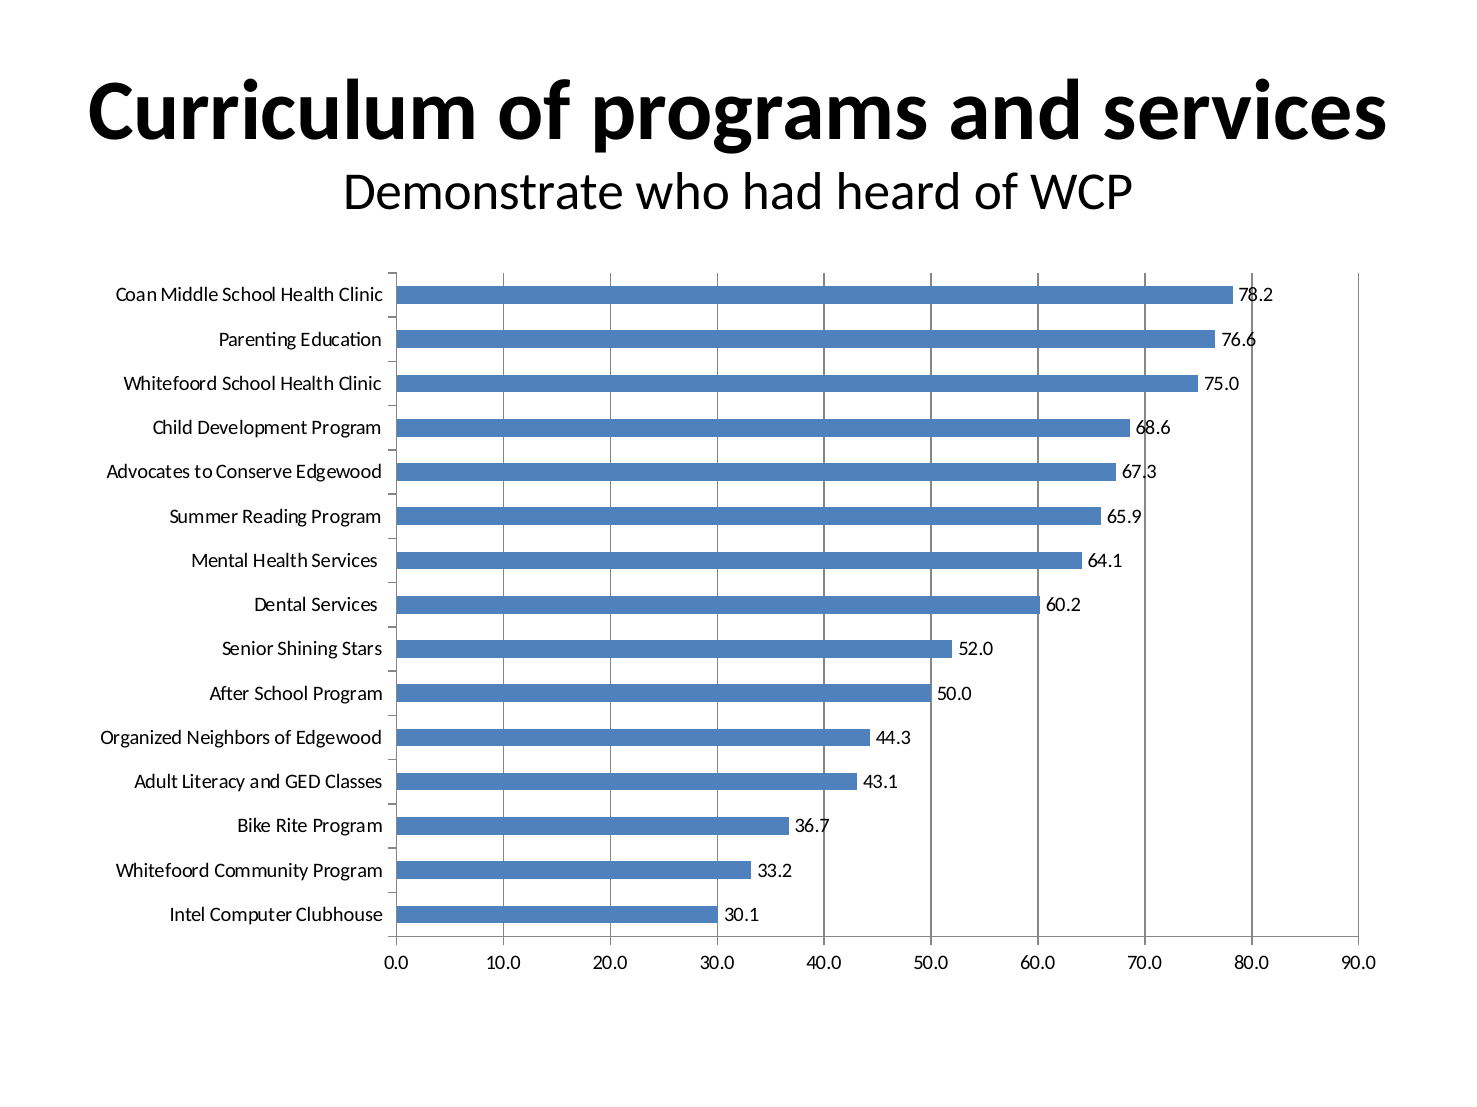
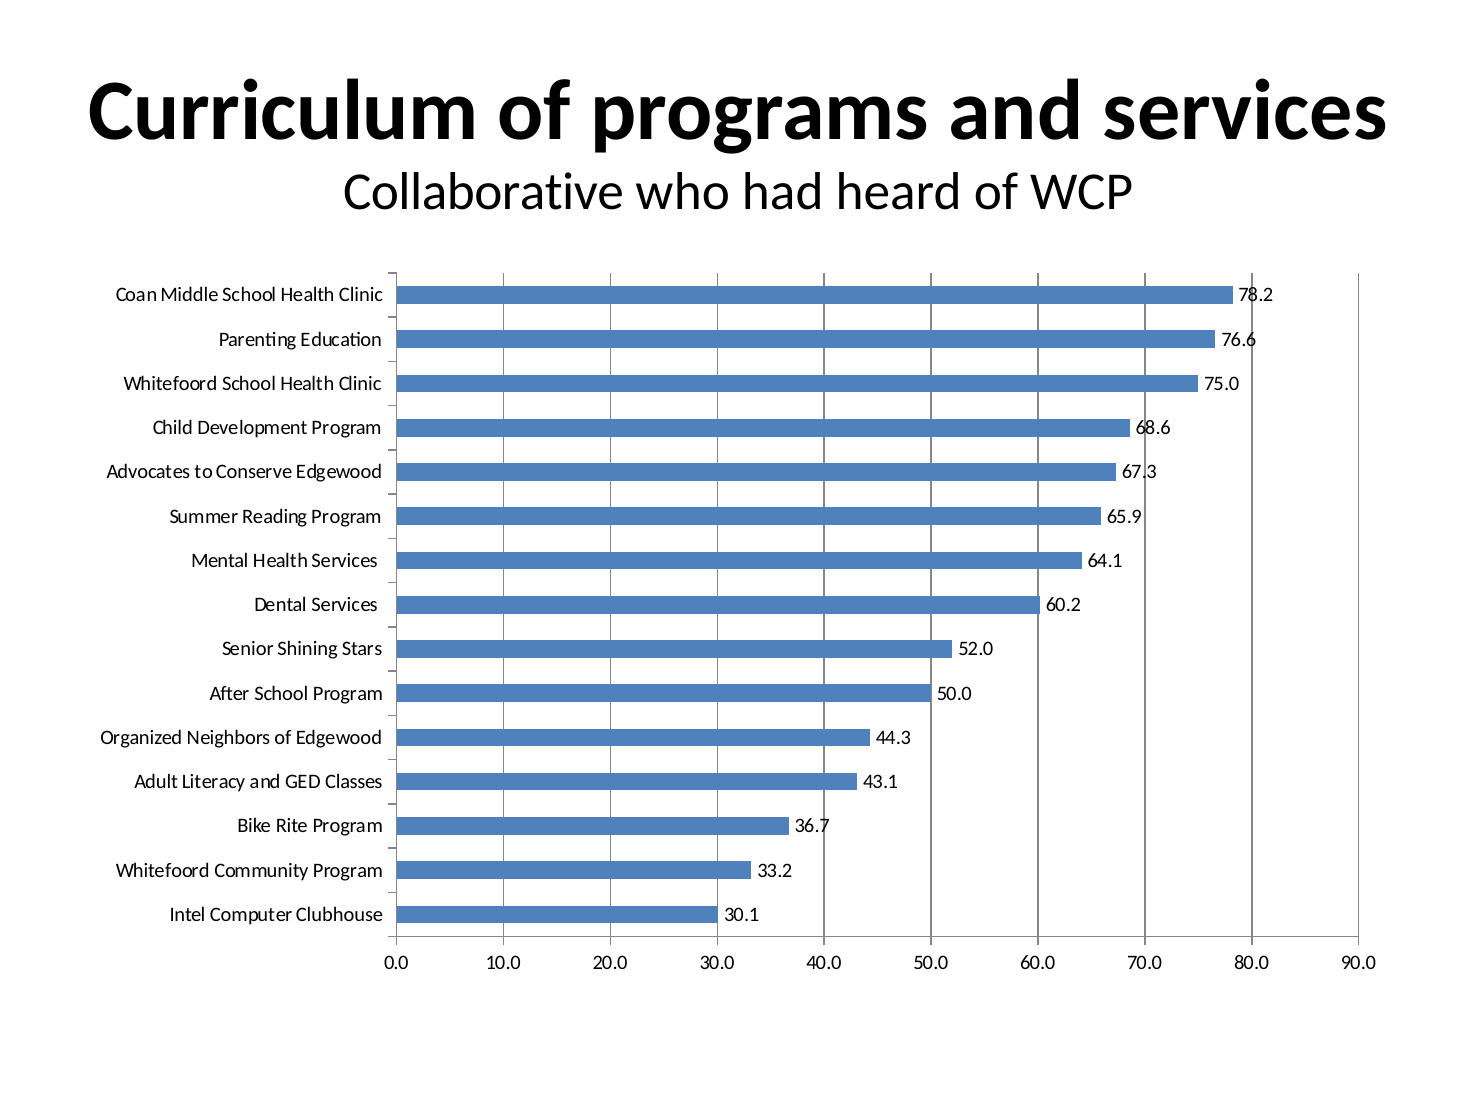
Demonstrate: Demonstrate -> Collaborative (483, 192)
